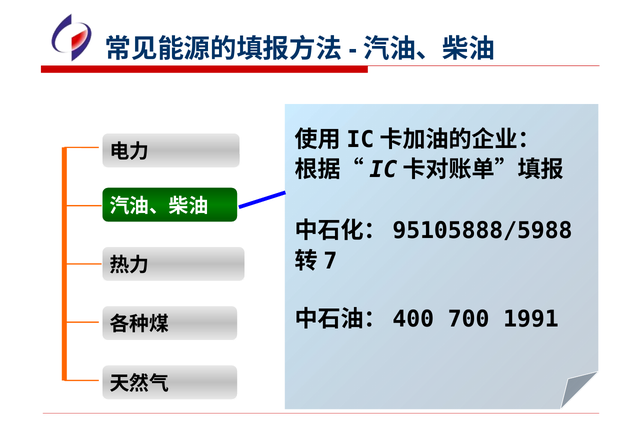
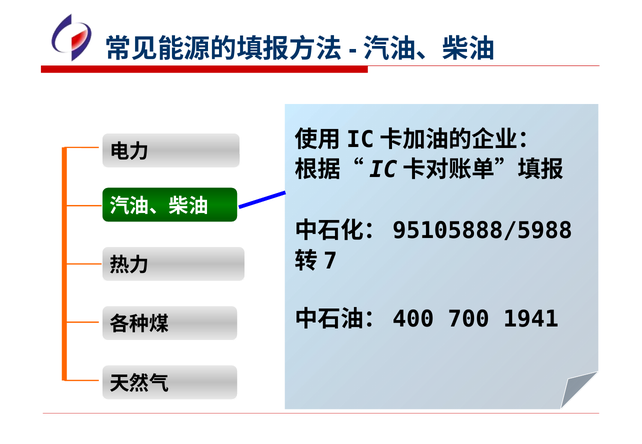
1991: 1991 -> 1941 (531, 319)
